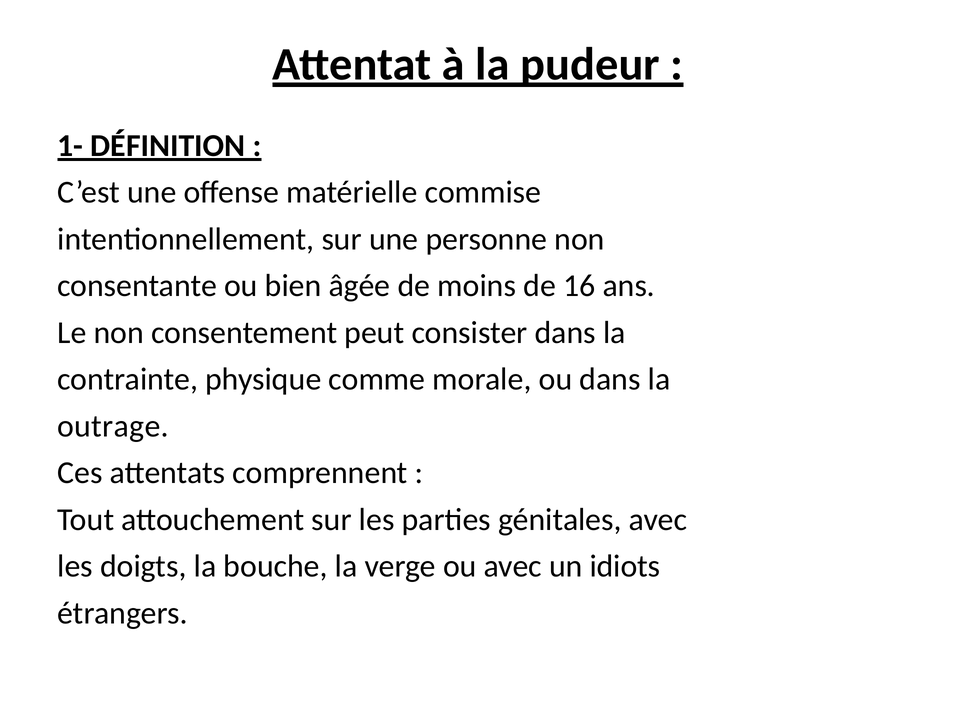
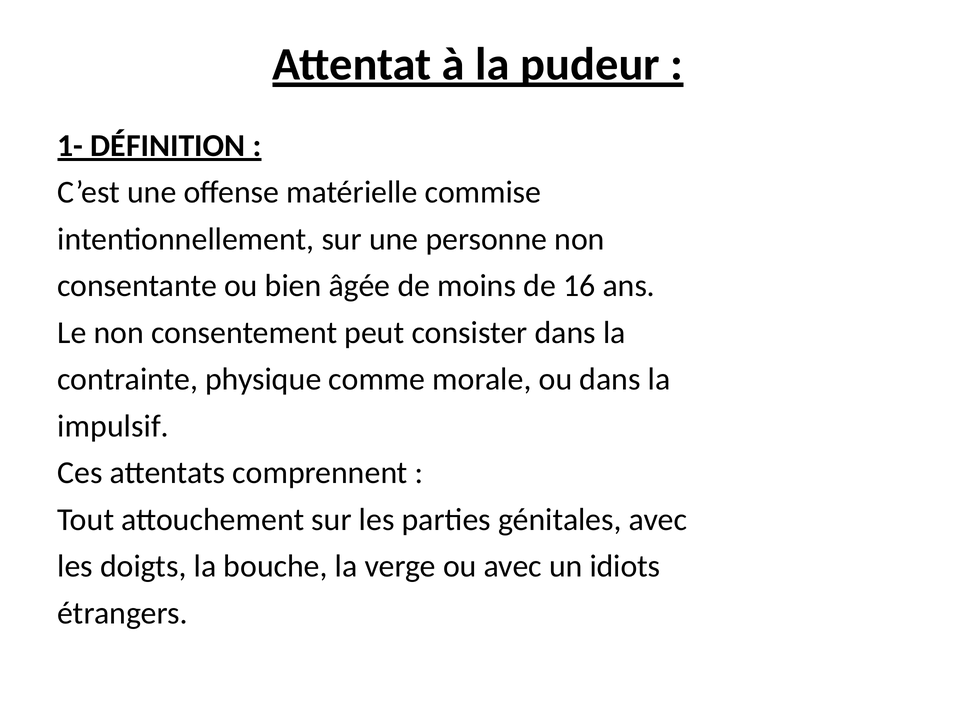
outrage: outrage -> impulsif (113, 426)
